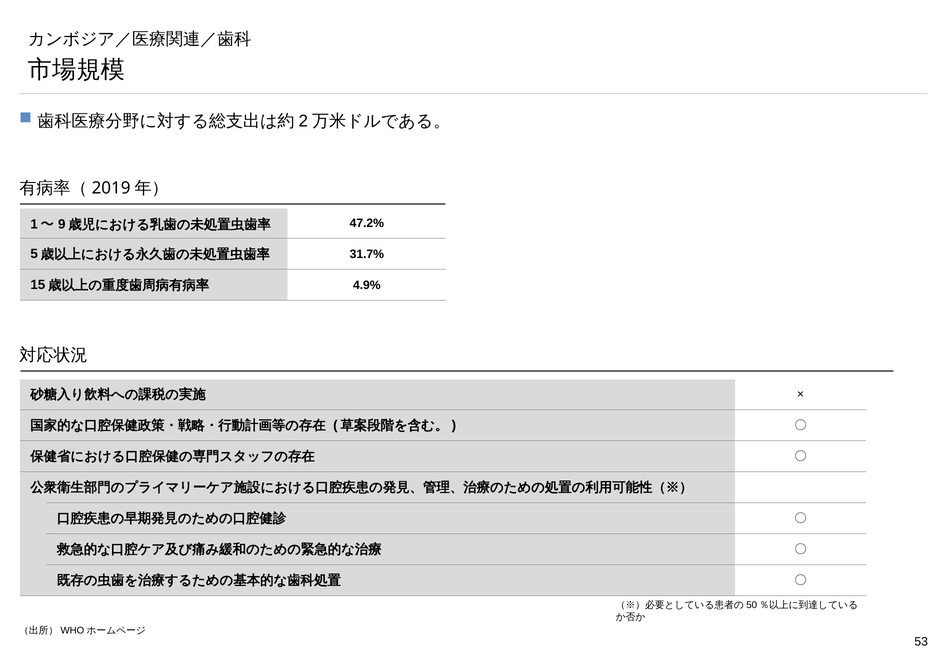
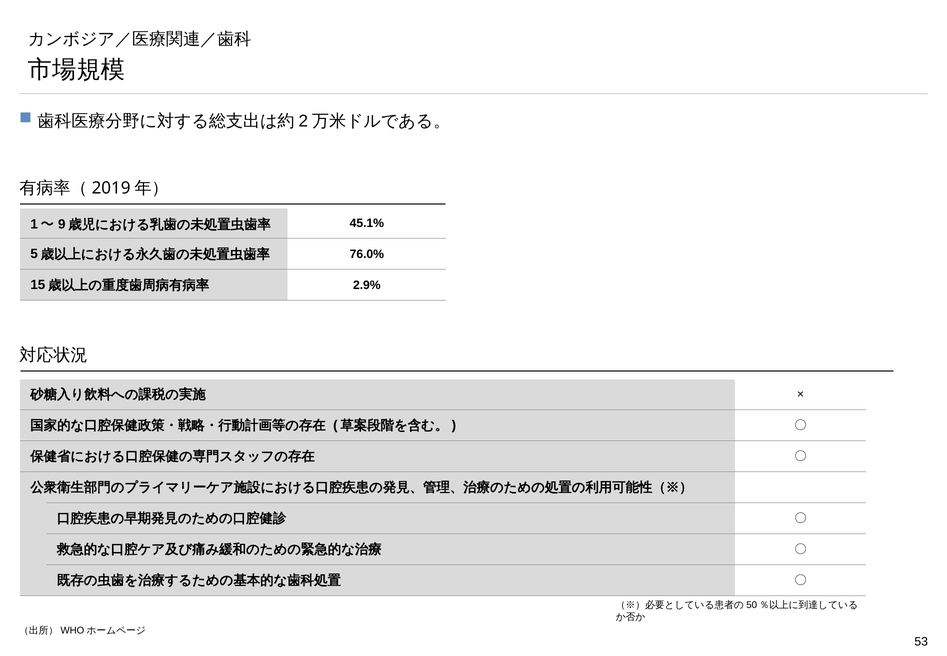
47.2%: 47.2% -> 45.1% (367, 223)
31.7%: 31.7% -> 76.0% (367, 254)
4.9%: 4.9% -> 2.9% (367, 285)
